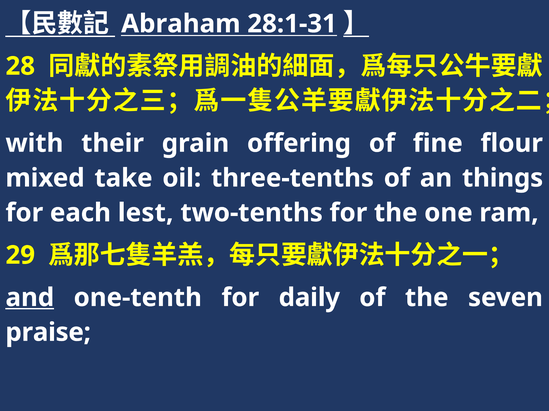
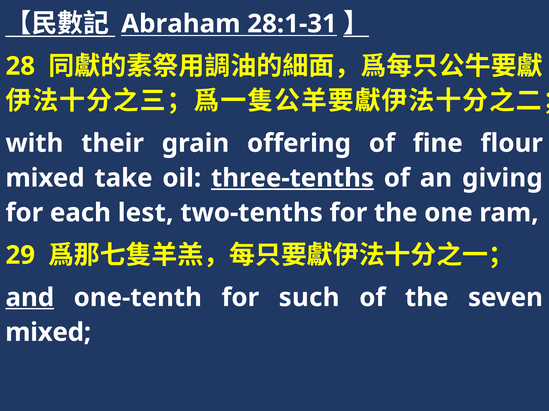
three-tenths underline: none -> present (292, 178)
things: things -> giving (502, 178)
daily: daily -> such (309, 298)
praise: praise -> mixed (48, 333)
